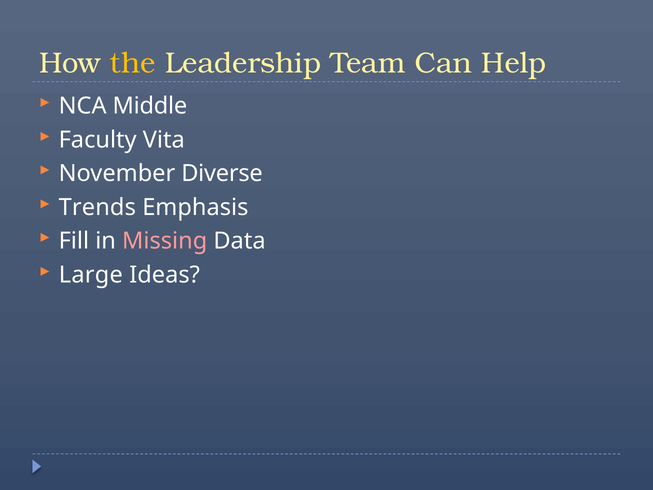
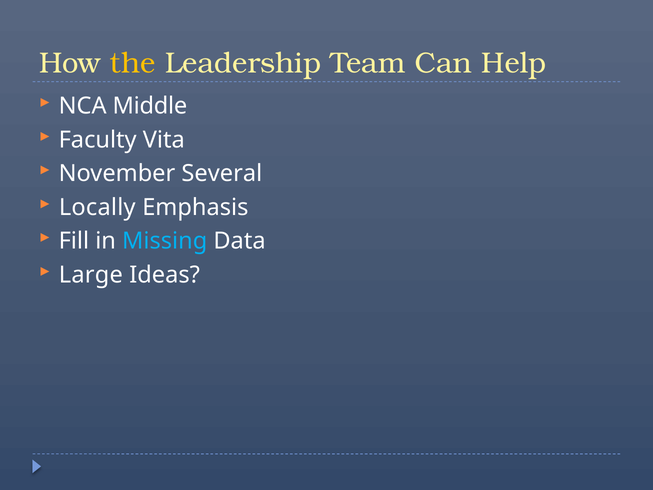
Diverse: Diverse -> Several (222, 174)
Trends: Trends -> Locally (97, 207)
Missing colour: pink -> light blue (165, 241)
